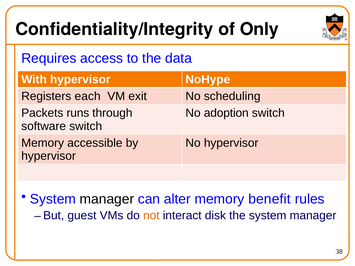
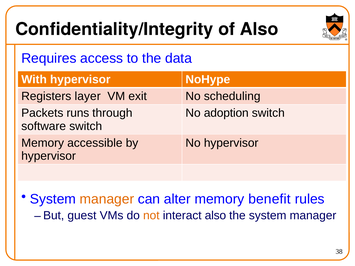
of Only: Only -> Also (259, 29)
each: each -> layer (88, 96)
manager colour: black -> orange (107, 199)
interact disk: disk -> also (215, 216)
